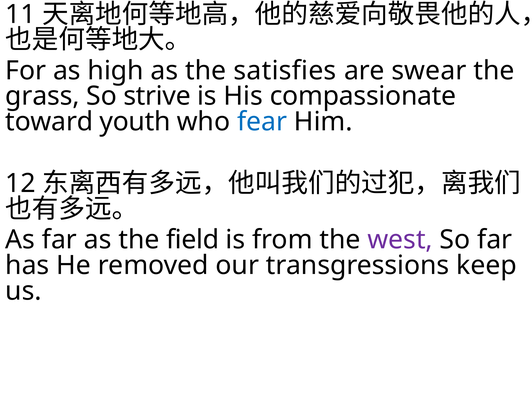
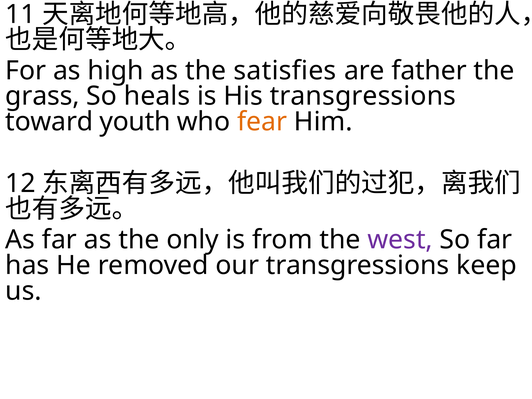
swear: swear -> father (429, 71)
strive: strive -> heals (157, 96)
His compassionate: compassionate -> transgressions (363, 96)
fear colour: blue -> orange (262, 122)
field: field -> only (193, 240)
